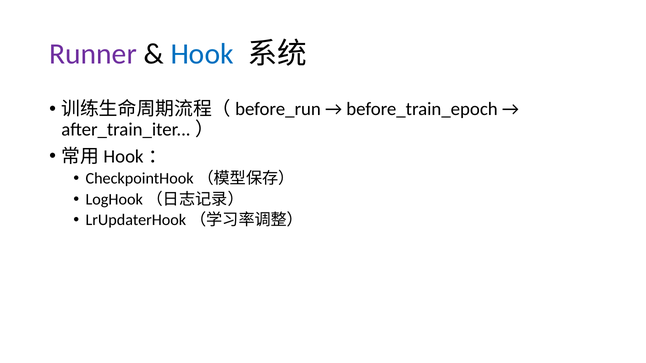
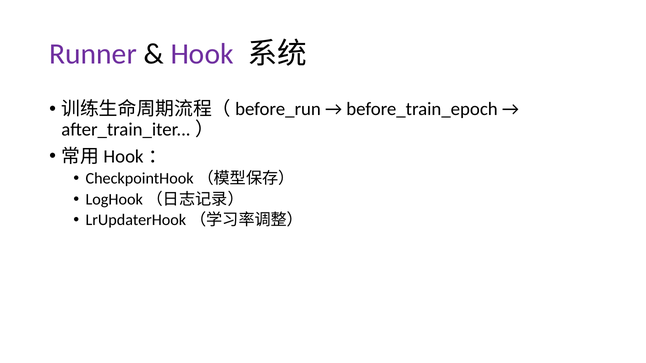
Hook colour: blue -> purple (202, 54)
